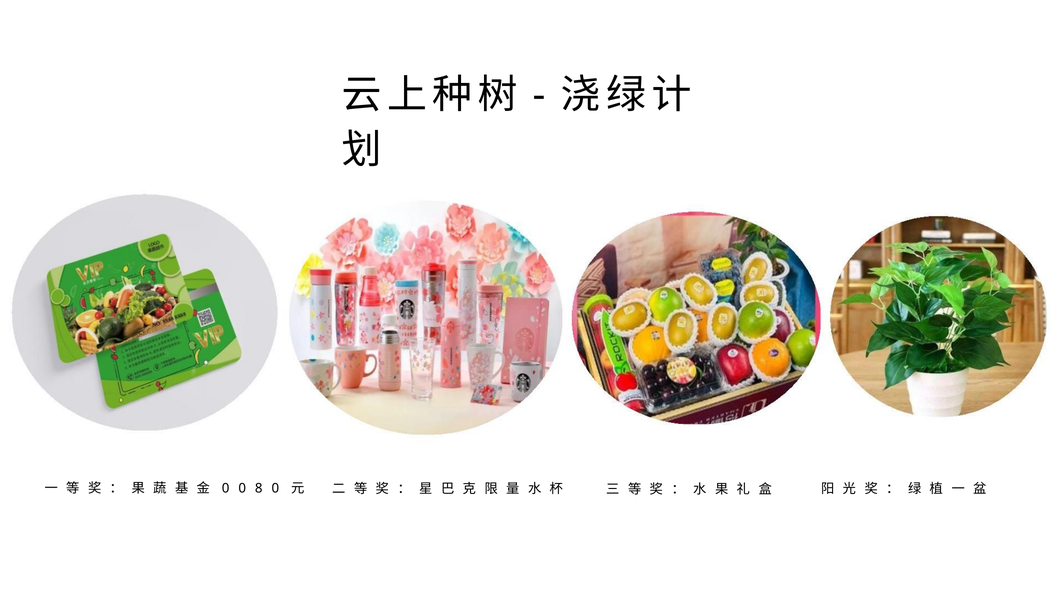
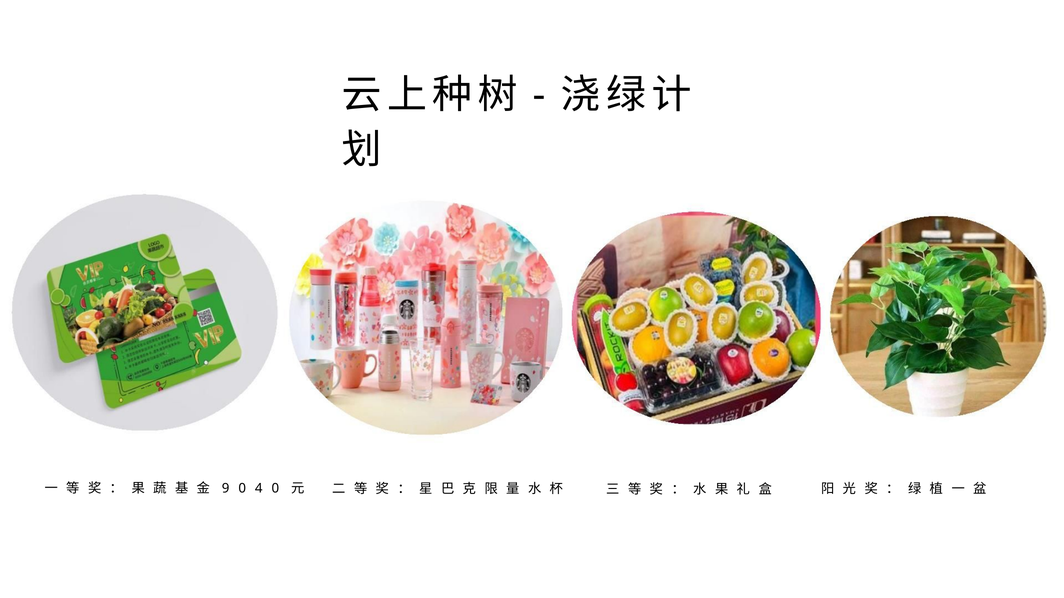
0: 0 -> 9 (226, 489)
8: 8 -> 4 (259, 489)
